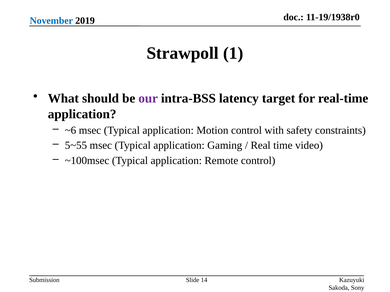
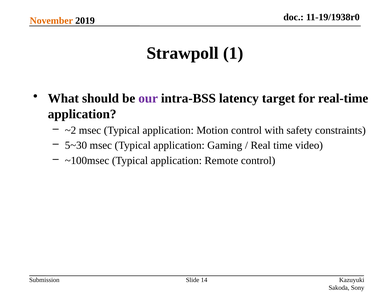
November colour: blue -> orange (51, 21)
~6: ~6 -> ~2 (71, 130)
5~55: 5~55 -> 5~30 (76, 146)
